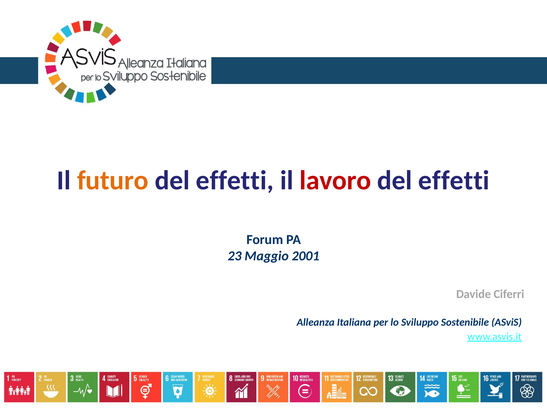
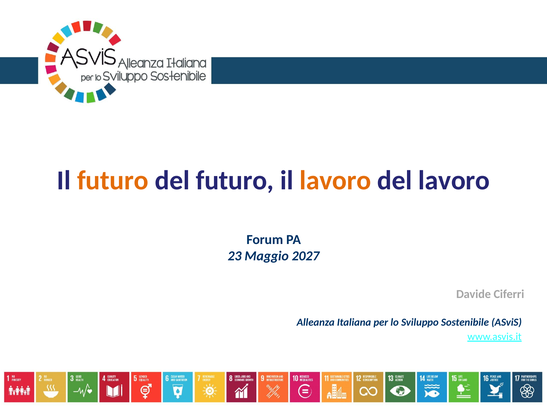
effetti: effetti -> futuro (235, 180)
lavoro colour: red -> orange (335, 180)
effetti: effetti -> lavoro (454, 180)
2001: 2001 -> 2027 (306, 255)
